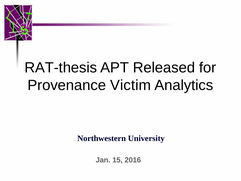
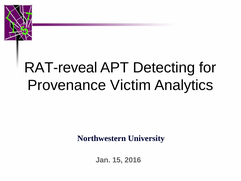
RAT-thesis: RAT-thesis -> RAT-reveal (61, 68)
Released: Released -> Detecting (164, 68)
